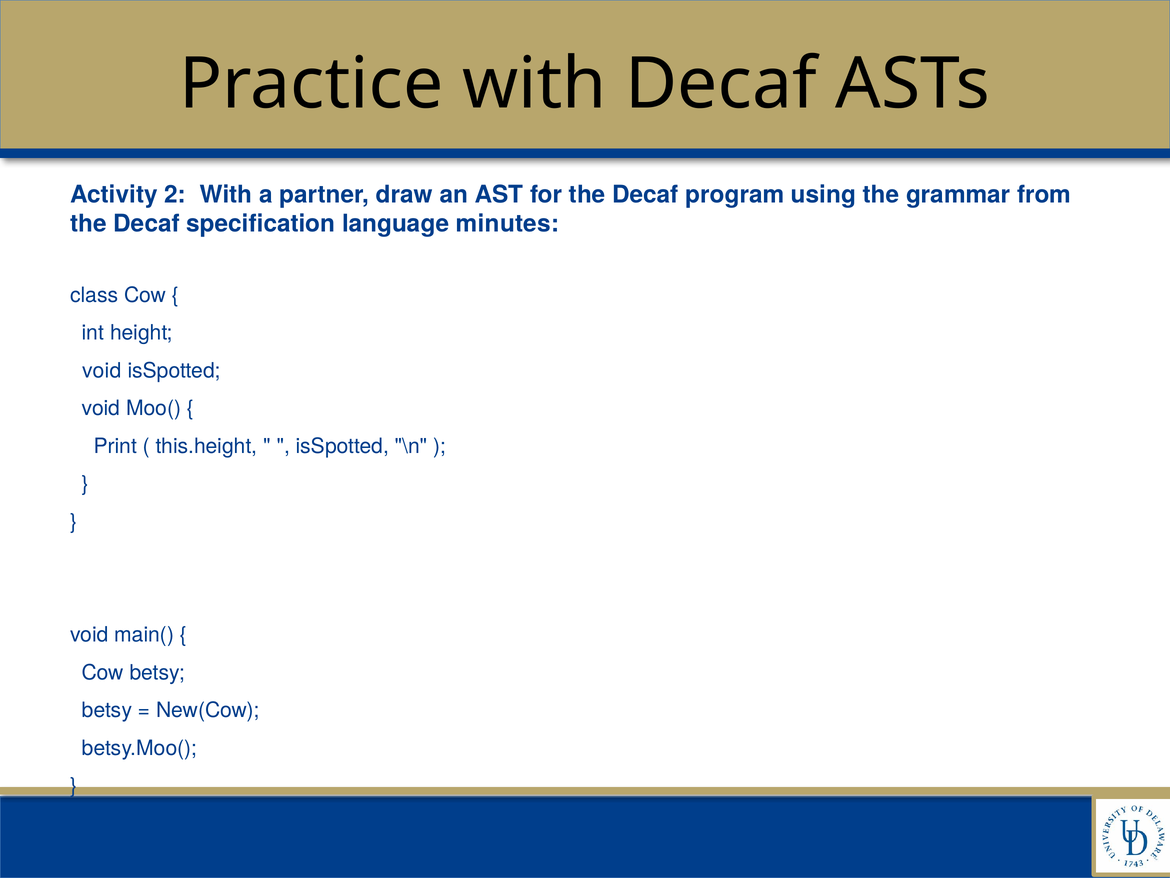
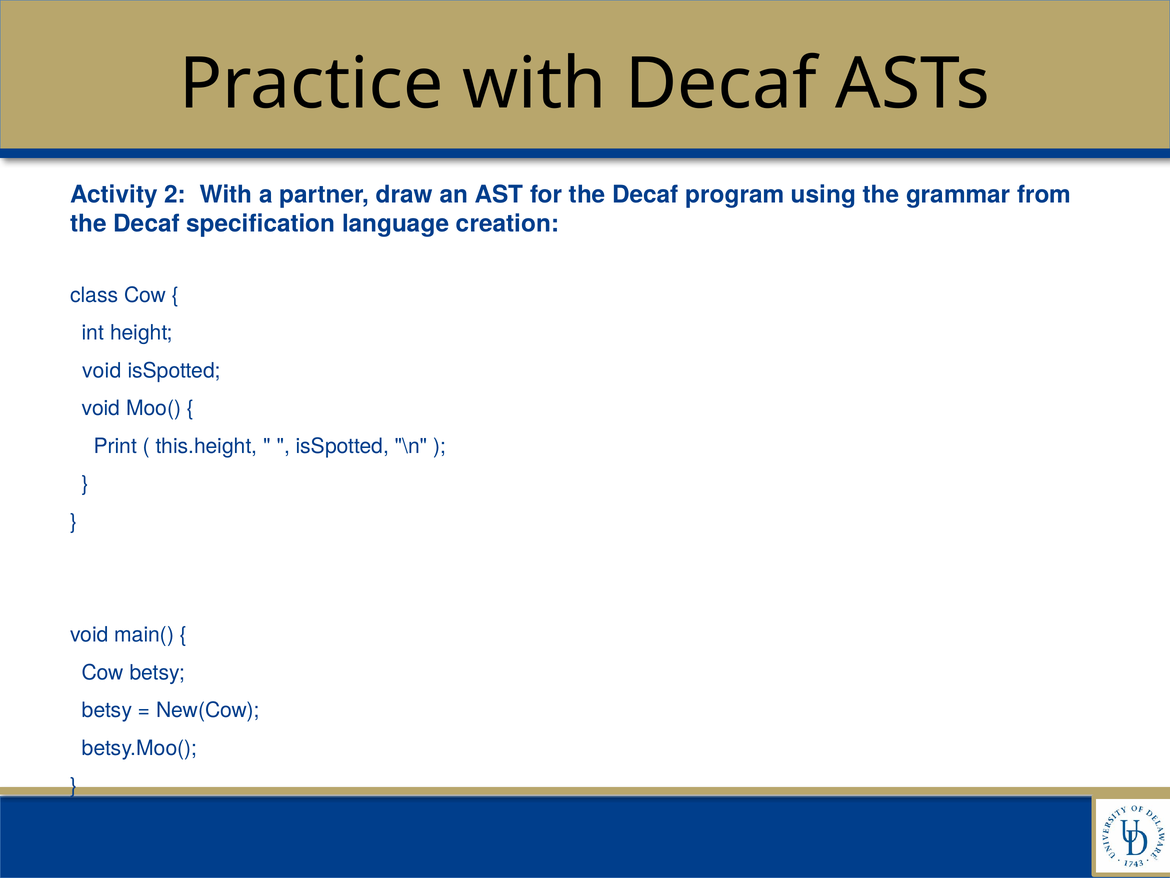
minutes: minutes -> creation (508, 224)
